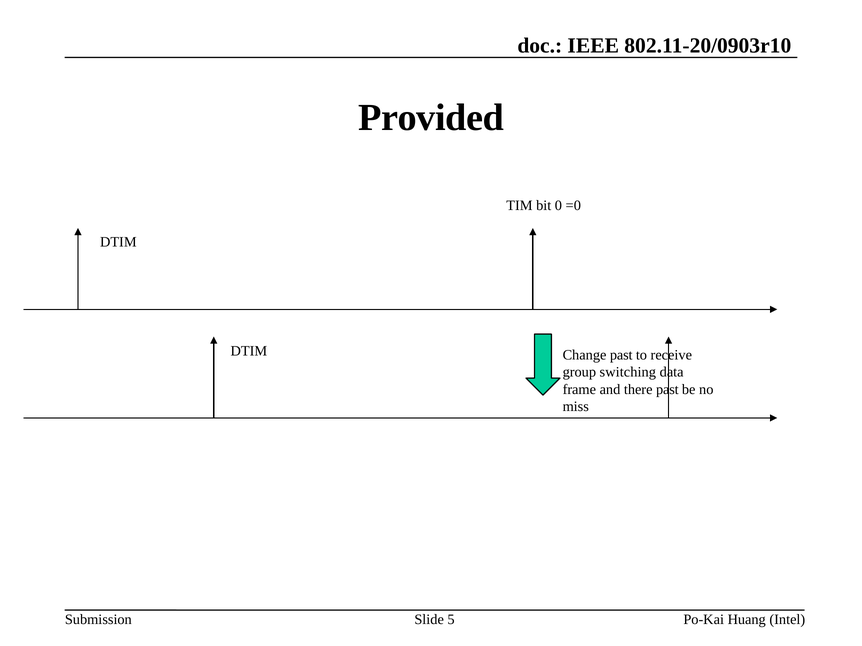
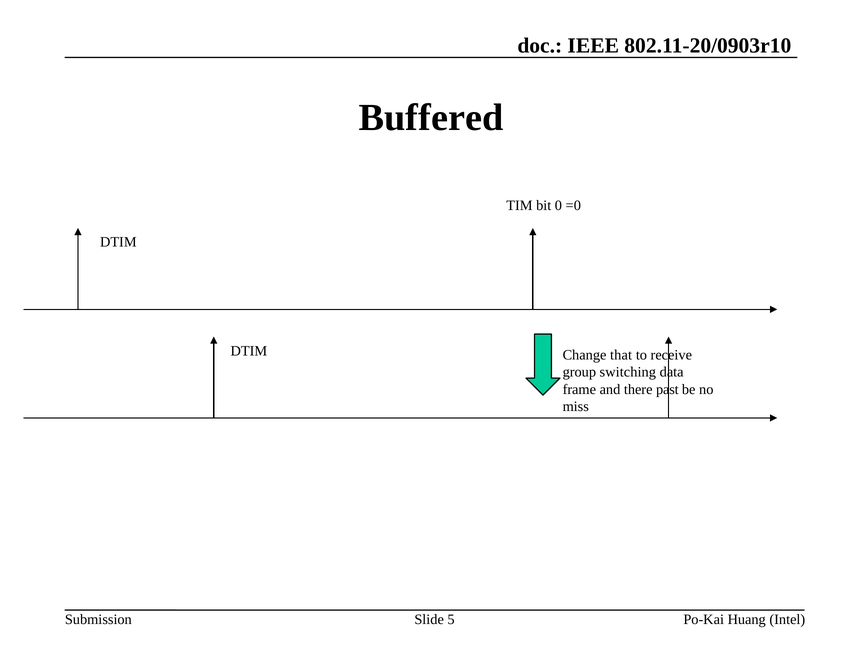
Provided: Provided -> Buffered (431, 118)
Change past: past -> that (621, 355)
